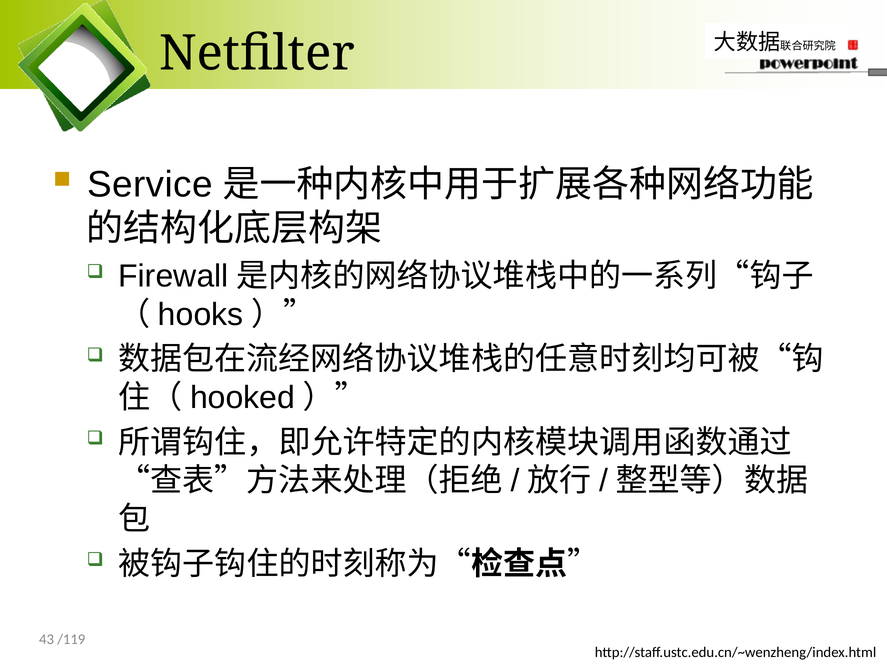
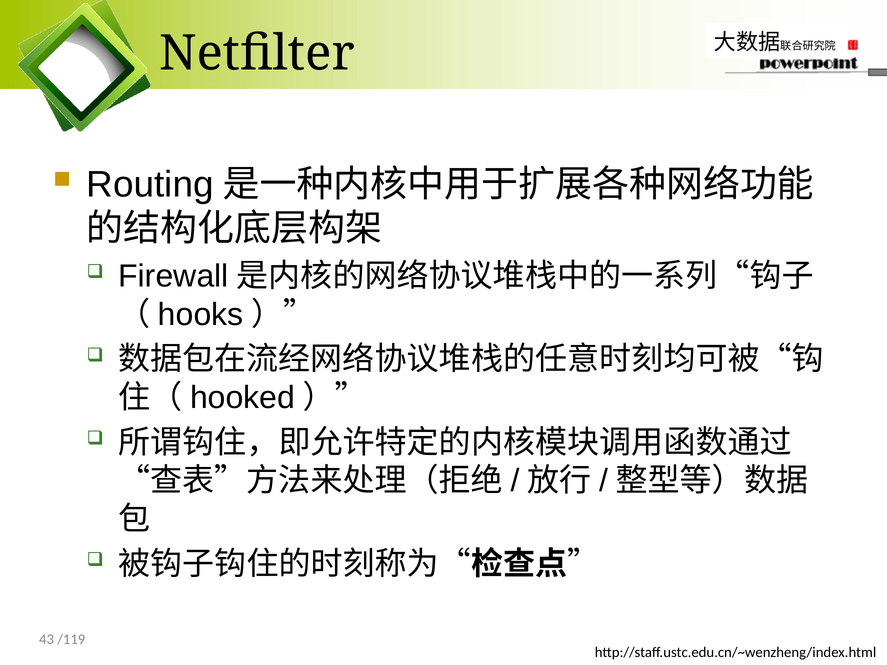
Service: Service -> Routing (150, 184)
